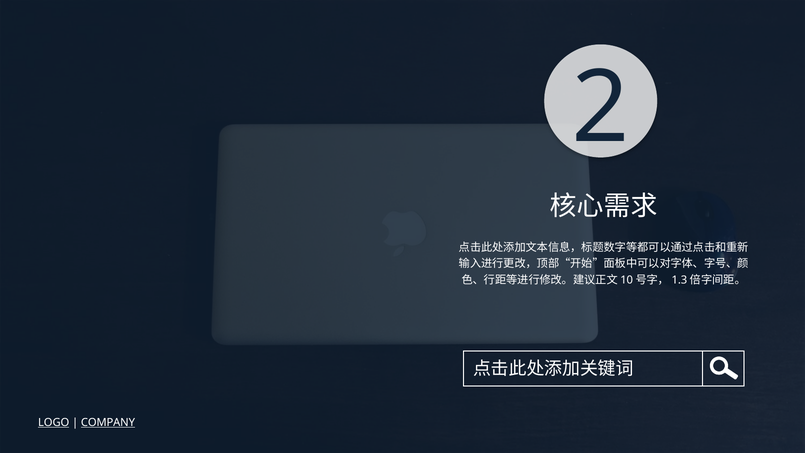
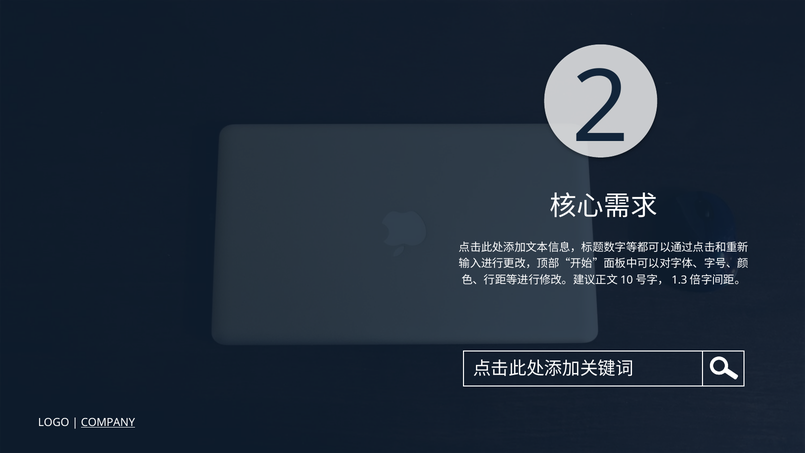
LOGO underline: present -> none (54, 422)
